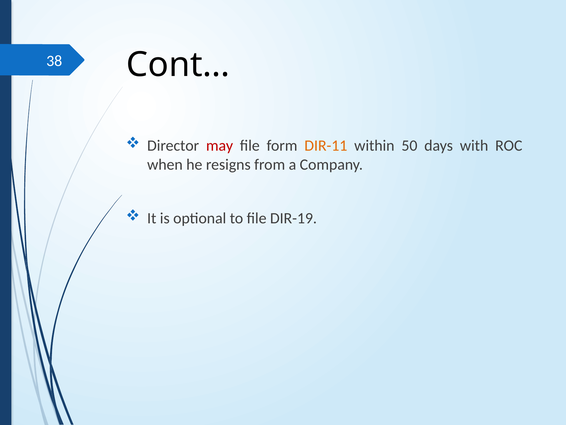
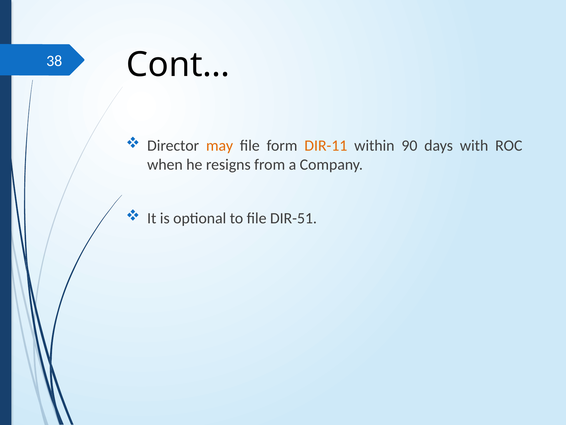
may colour: red -> orange (220, 145)
50: 50 -> 90 (409, 145)
DIR-19: DIR-19 -> DIR-51 (293, 218)
